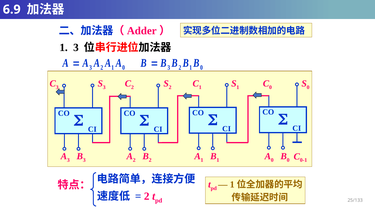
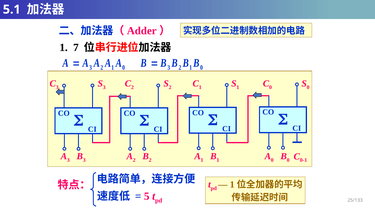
6.9: 6.9 -> 5.1 (12, 9)
1 3: 3 -> 7 (76, 48)
2: 2 -> 5 (147, 196)
